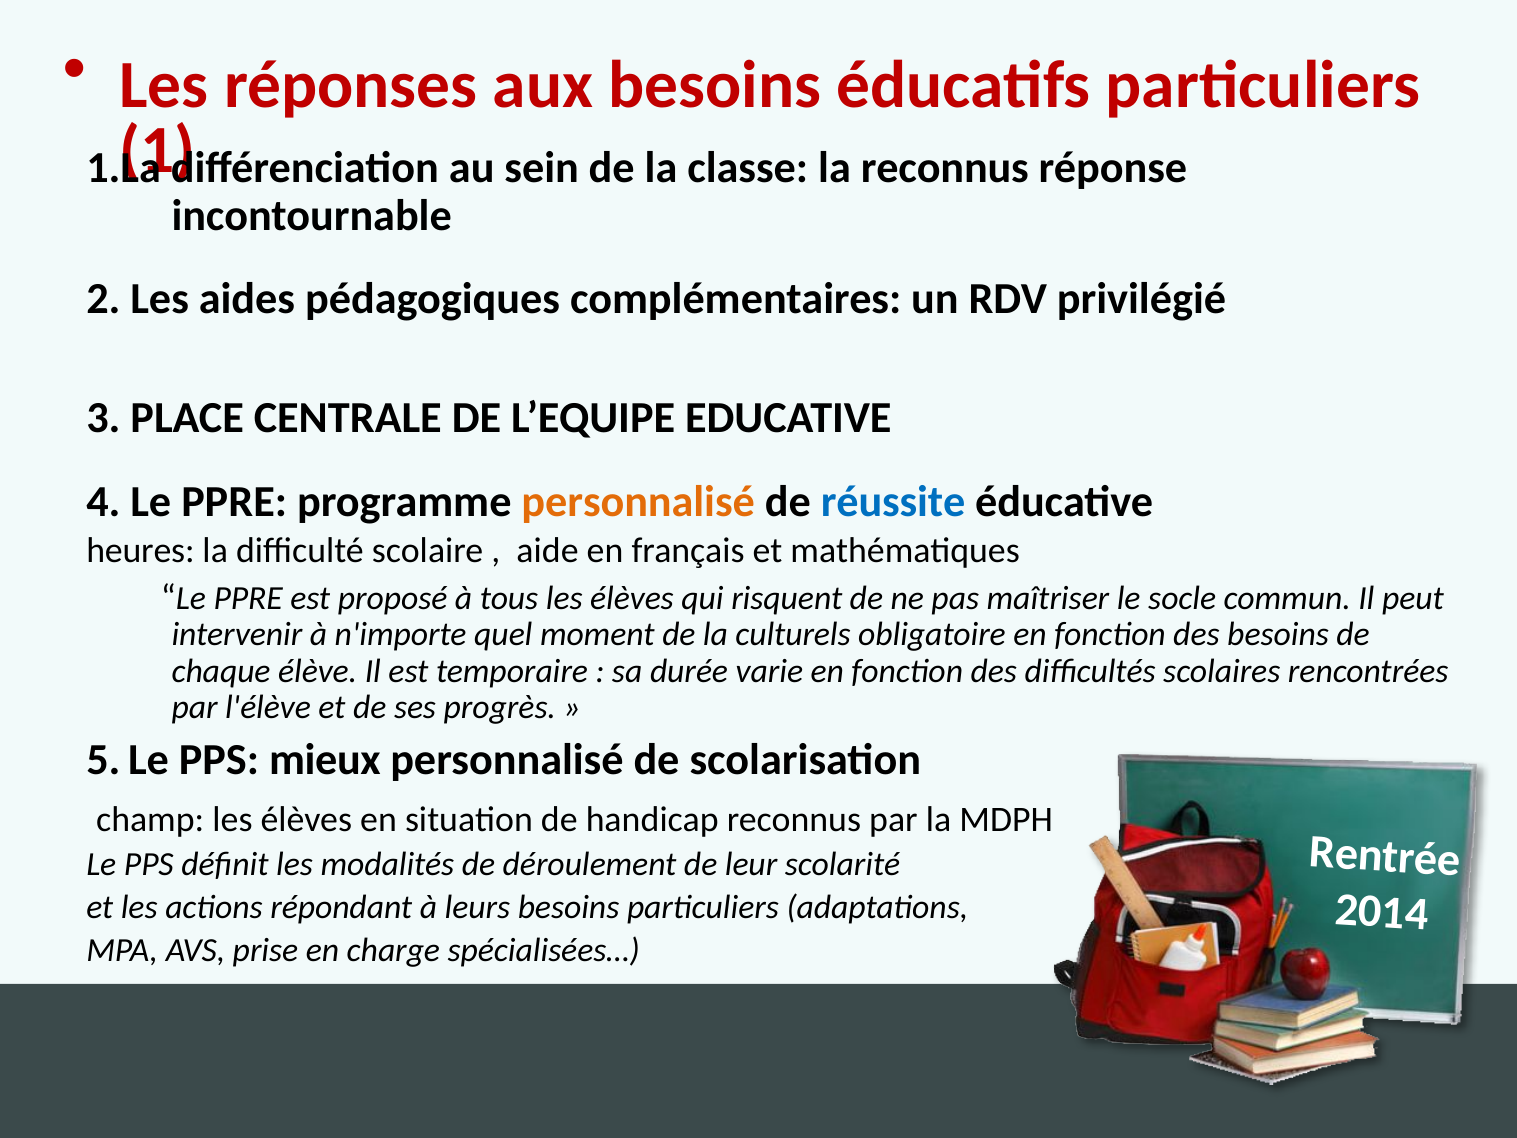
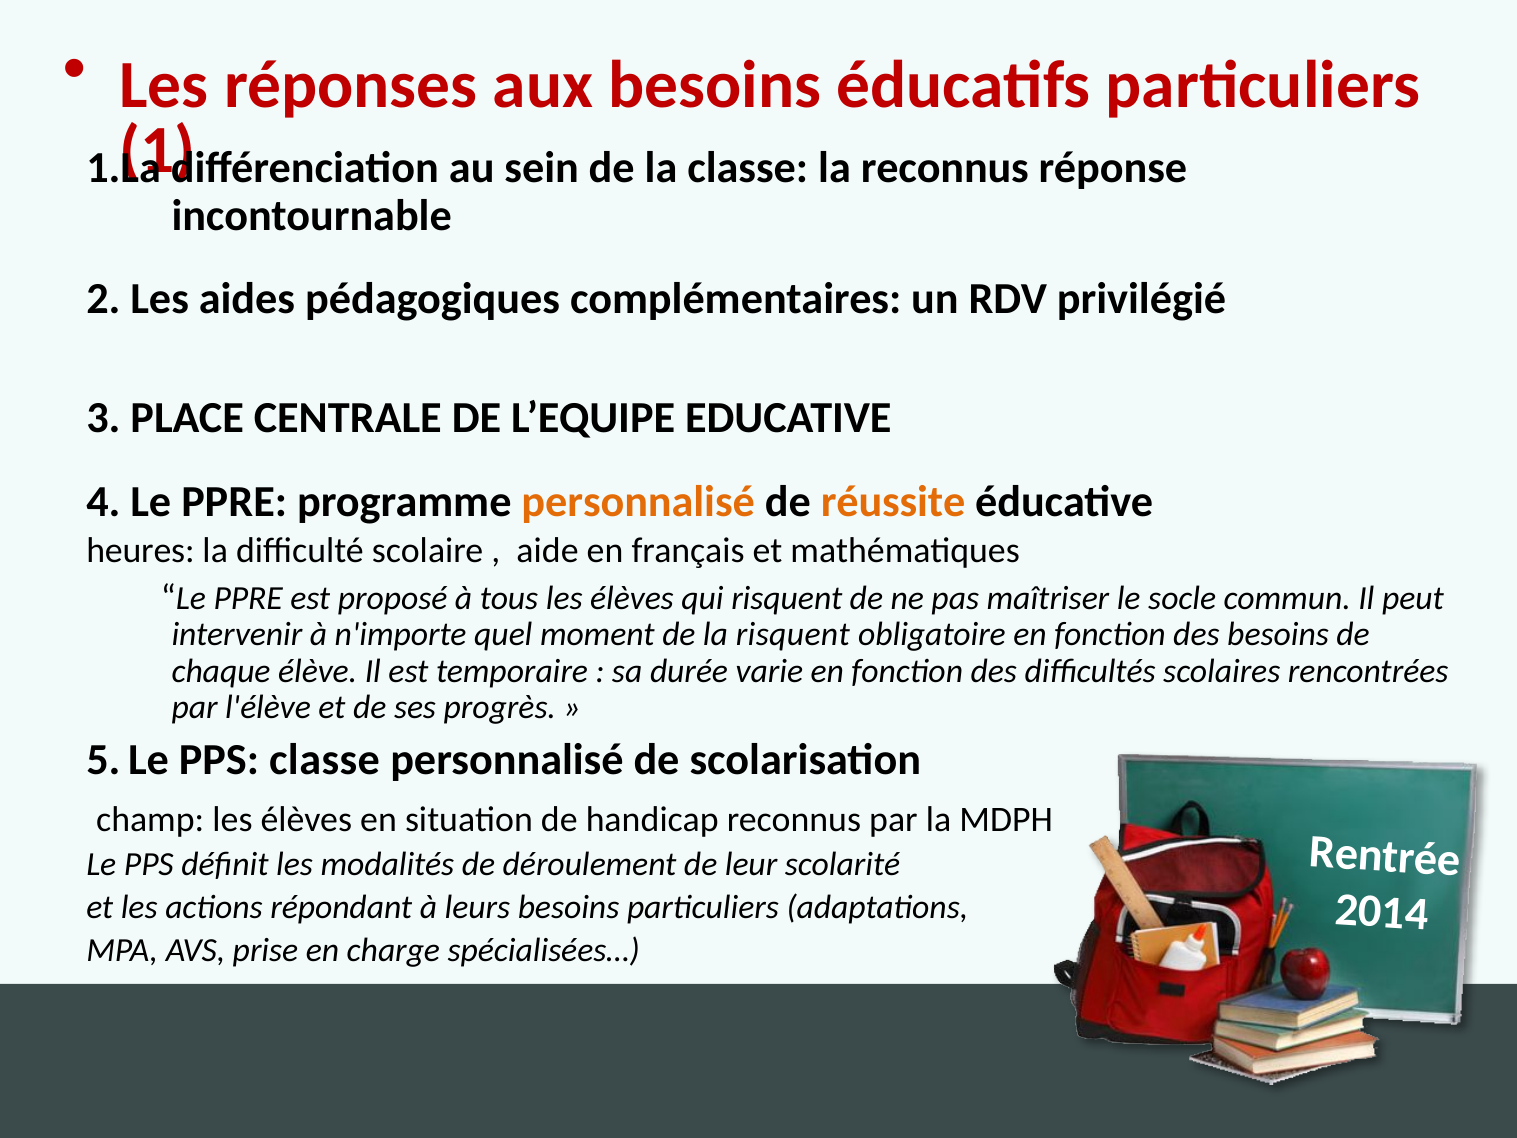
réussite colour: blue -> orange (893, 501)
la culturels: culturels -> risquent (793, 634)
PPS mieux: mieux -> classe (324, 760)
